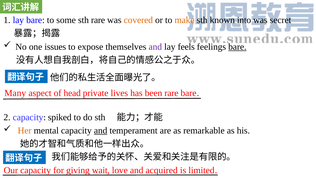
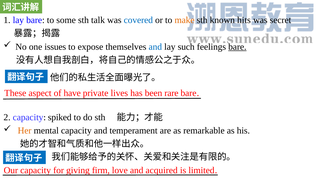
sth rare: rare -> talk (98, 20)
covered colour: orange -> blue (138, 20)
into: into -> hits (244, 20)
and colour: purple -> blue (155, 47)
feels: feels -> such (186, 47)
Many: Many -> These (15, 93)
head: head -> have (72, 93)
and underline: present -> none (101, 130)
wait: wait -> firm (101, 170)
